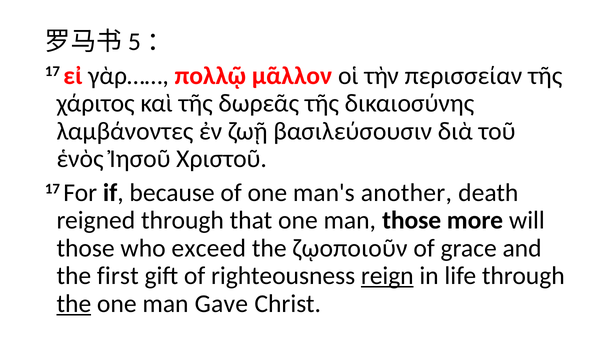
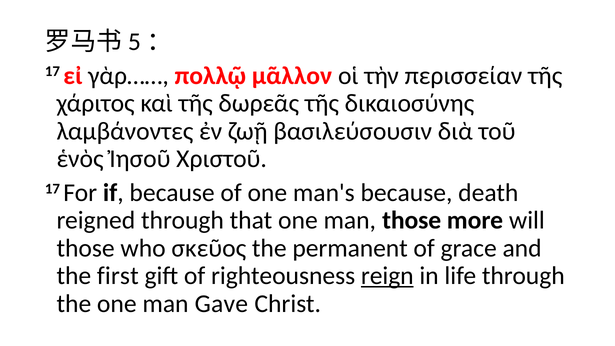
man's another: another -> because (406, 193)
exceed: exceed -> σκεῦος (209, 248)
ζῳοποιοῦν: ζῳοποιοῦν -> permanent (350, 248)
the underline: present -> none (74, 304)
